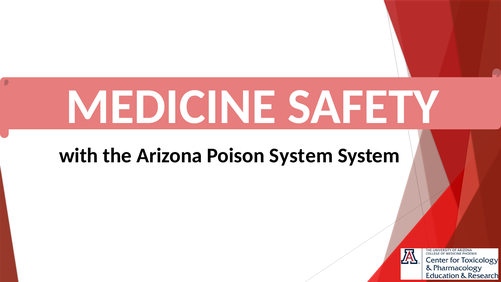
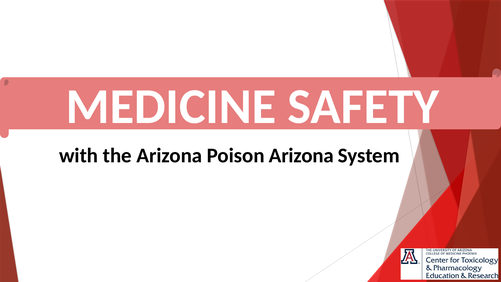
Poison System: System -> Arizona (301, 156)
